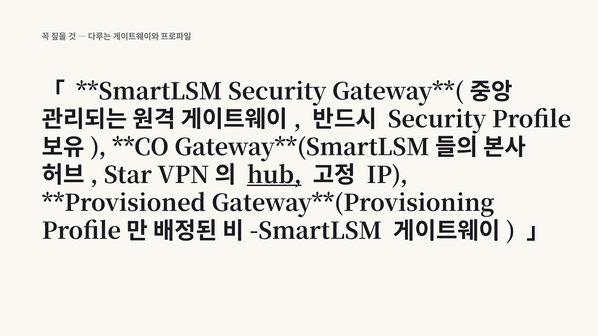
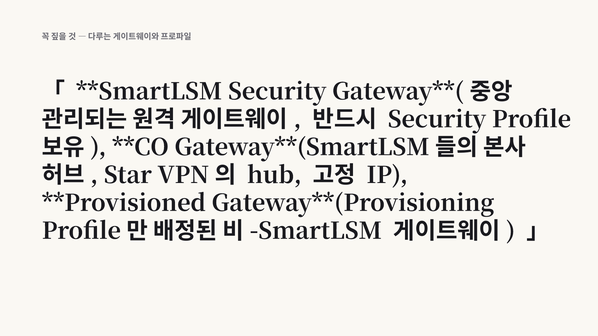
hub underline: present -> none (274, 176)
